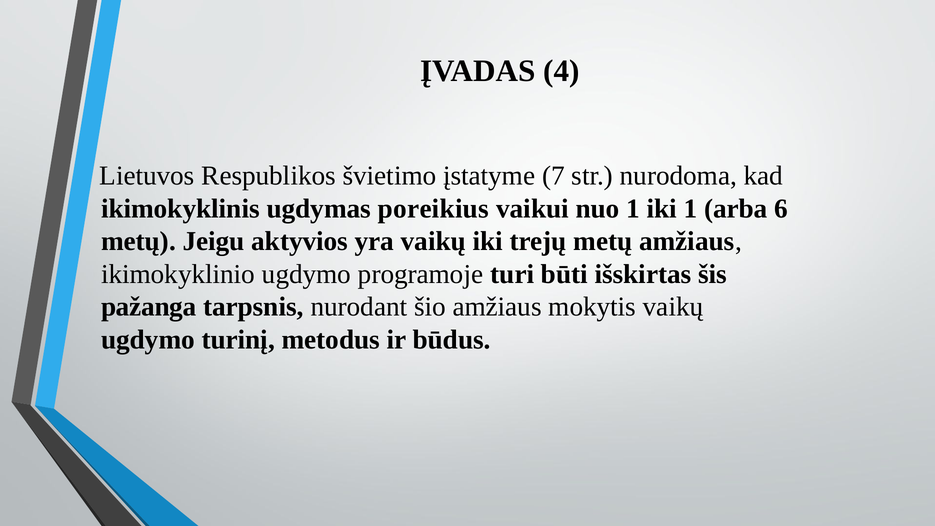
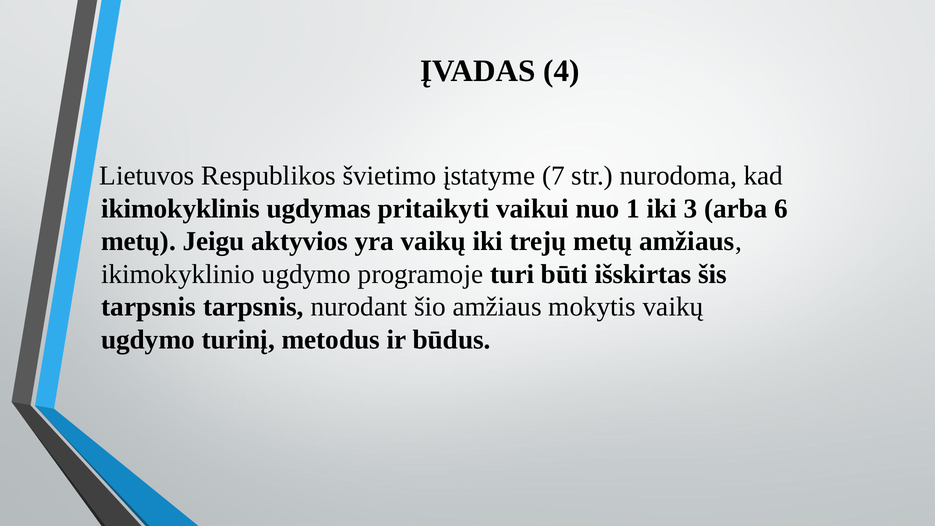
poreikius: poreikius -> pritaikyti (433, 209)
iki 1: 1 -> 3 (691, 209)
pažanga: pažanga -> tarpsnis (149, 307)
